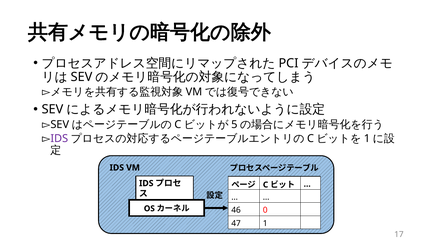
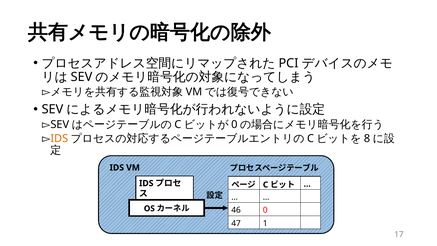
5: 5 -> 0 (234, 124)
IDS colour: purple -> orange (59, 138)
1: 1 -> 8 (367, 138)
